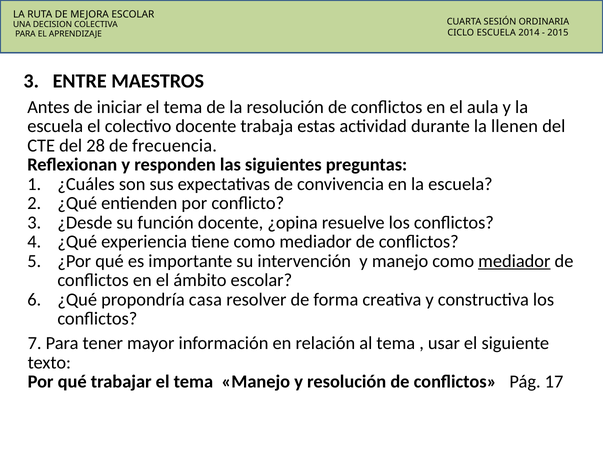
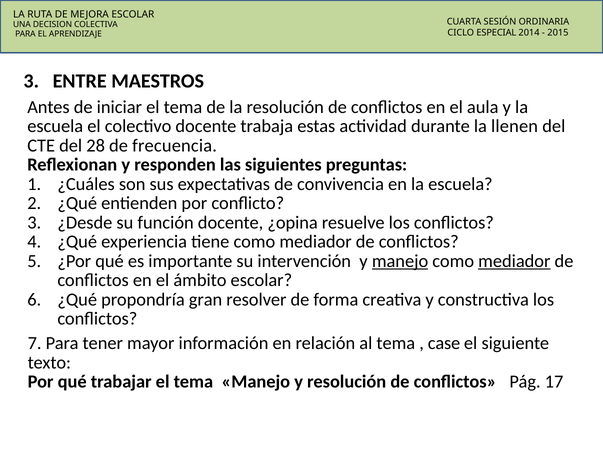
CICLO ESCUELA: ESCUELA -> ESPECIAL (496, 33)
manejo underline: none -> present (400, 261)
casa: casa -> gran (206, 300)
usar: usar -> case (444, 344)
